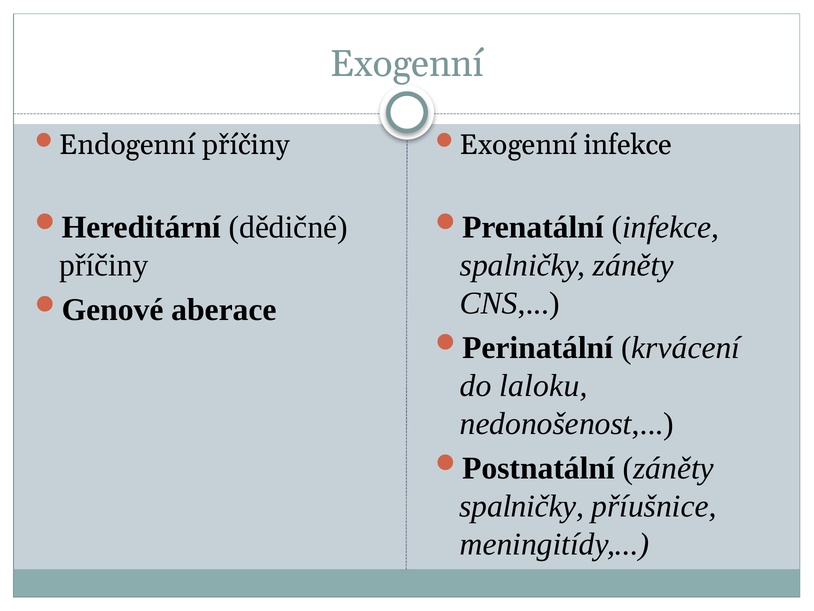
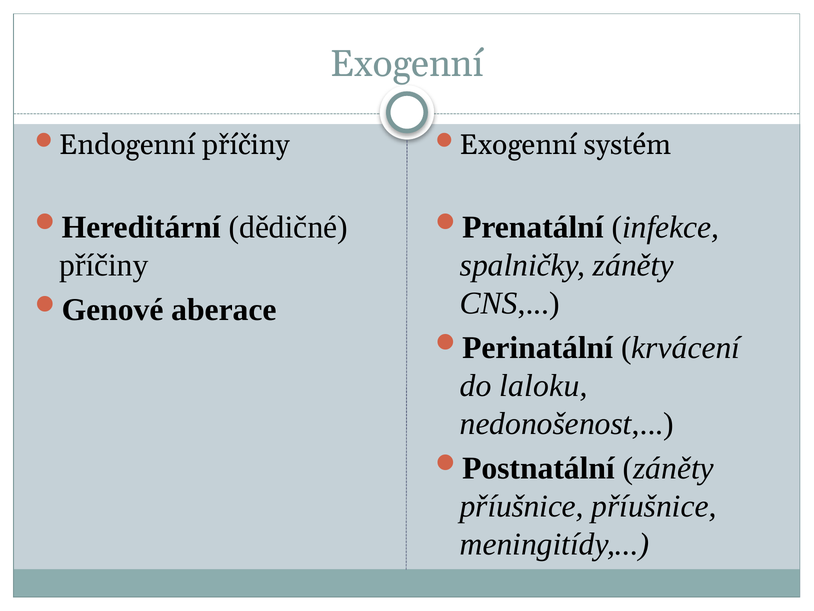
Exogenní infekce: infekce -> systém (628, 145)
spalničky: spalničky -> příušnice (522, 506)
